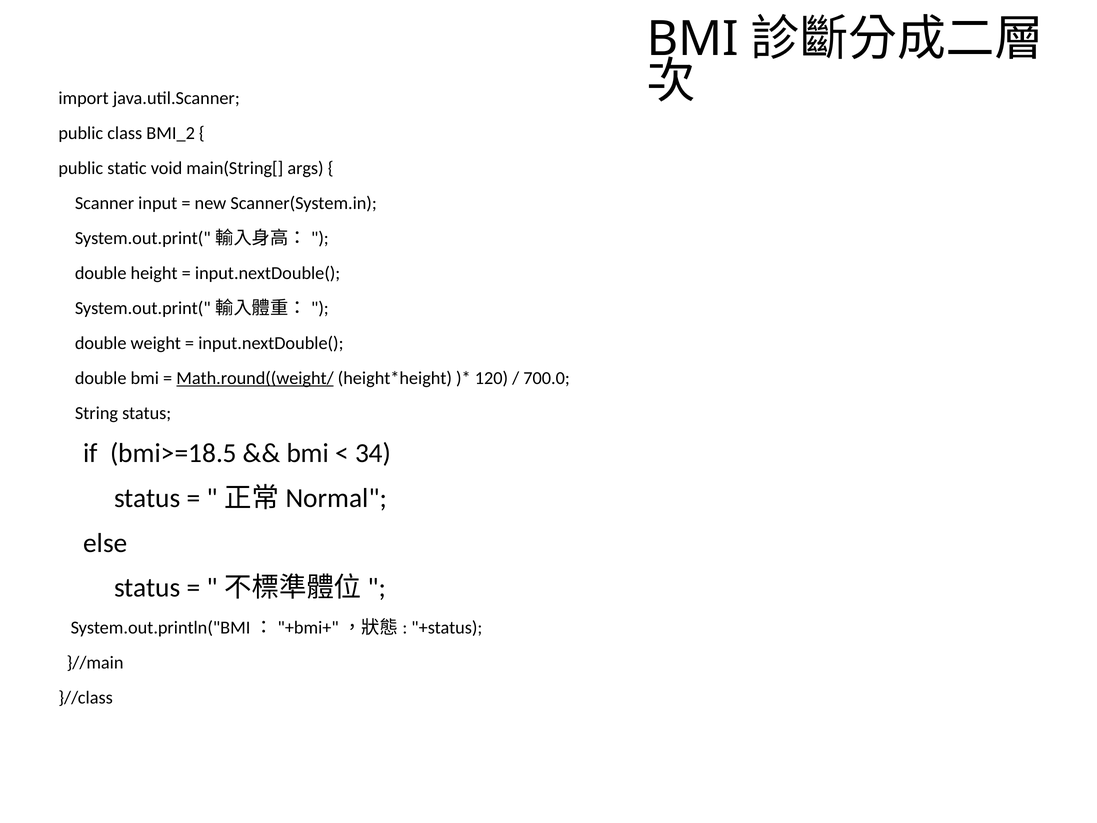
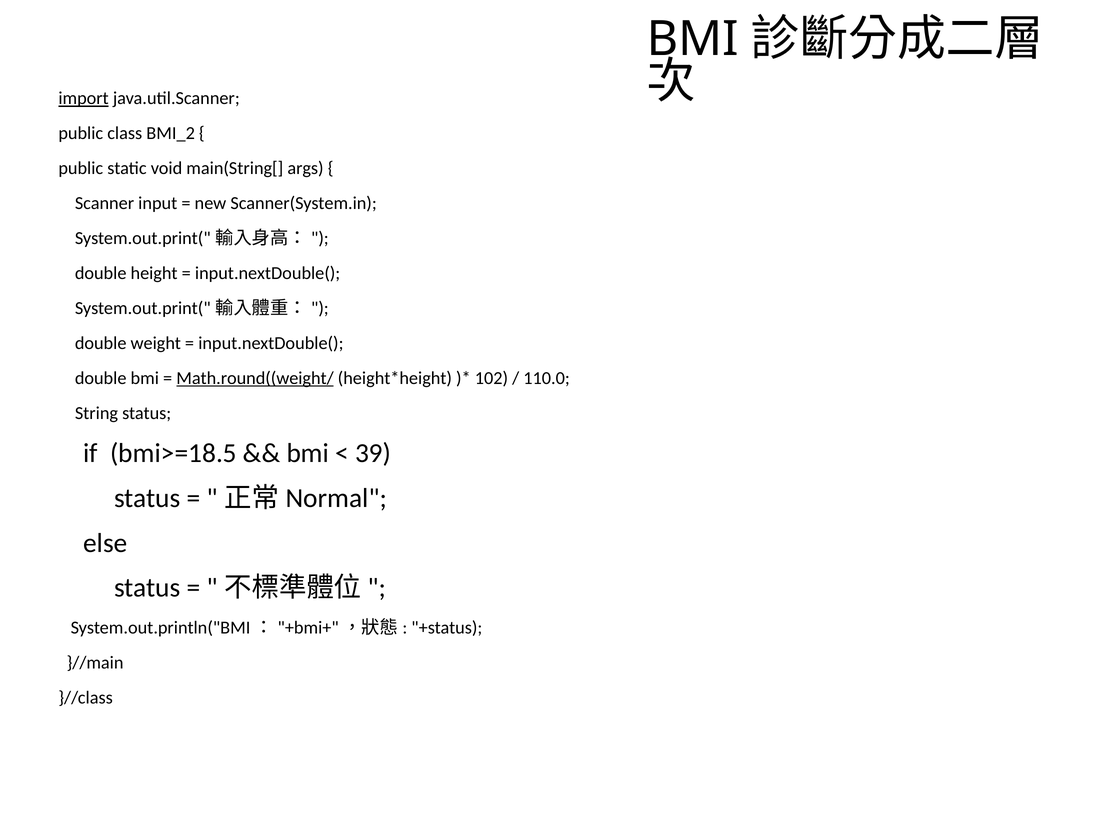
import underline: none -> present (84, 98)
120: 120 -> 102 (491, 378)
700.0: 700.0 -> 110.0 (547, 378)
34: 34 -> 39 (373, 453)
